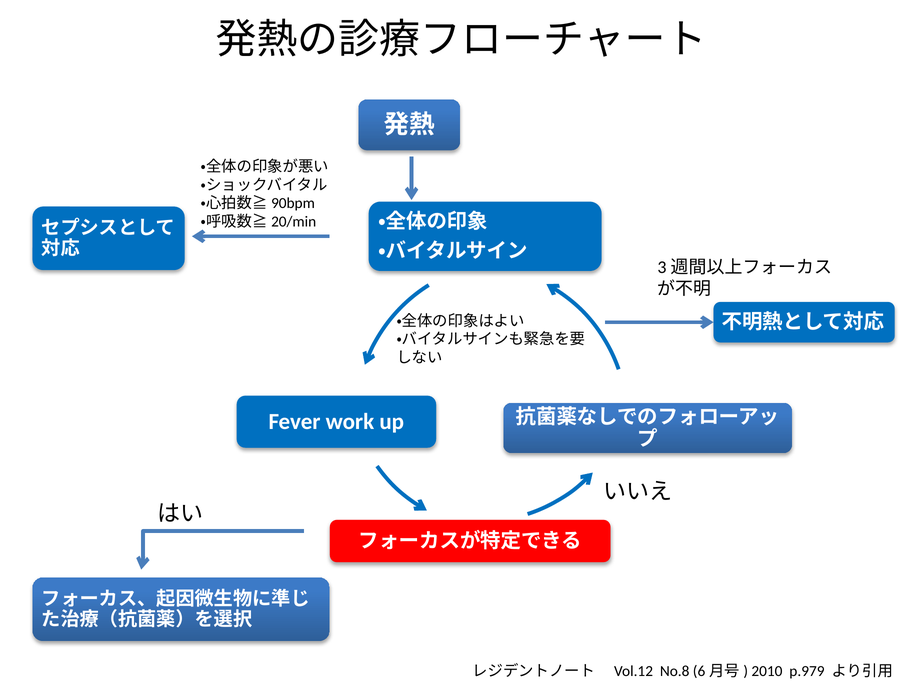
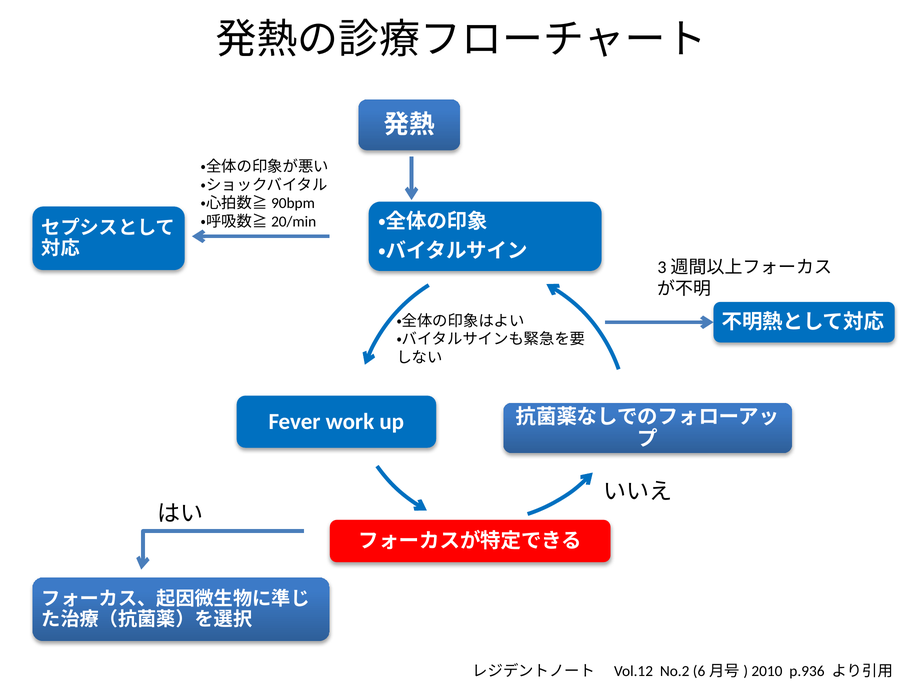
No.8: No.8 -> No.2 (675, 671)
p.979: p.979 -> p.936 (807, 671)
